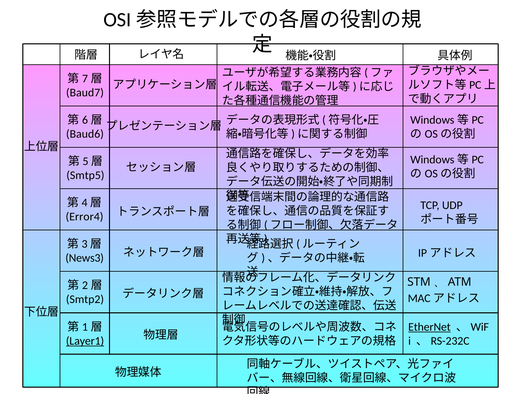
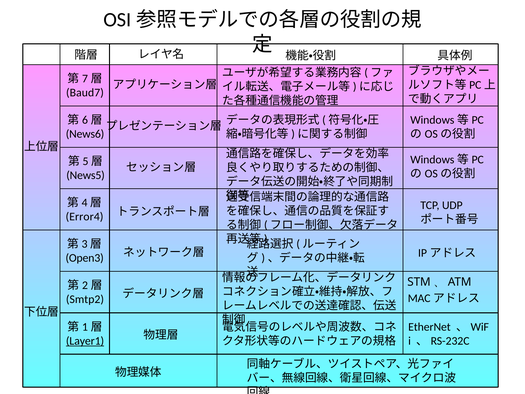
Baud6: Baud6 -> News6 (85, 134)
Smtp5: Smtp5 -> News5 (86, 175)
News3: News3 -> Open3 (85, 258)
EtherNet underline: present -> none (429, 327)
